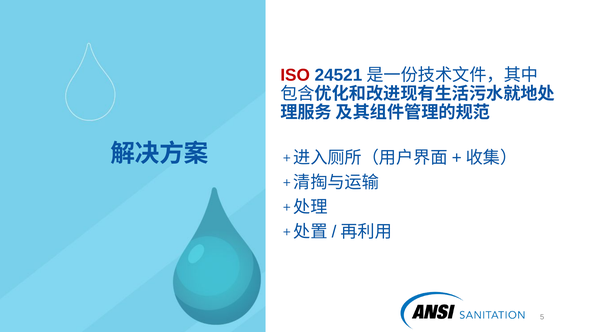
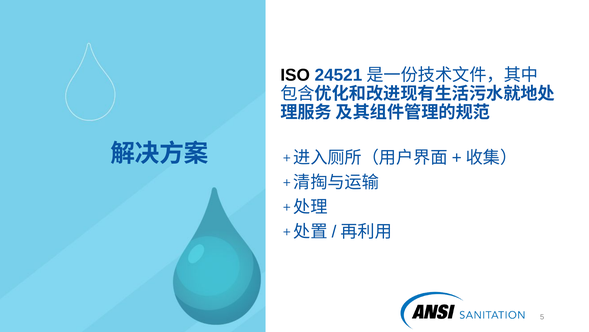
ISO colour: red -> black (295, 75)
